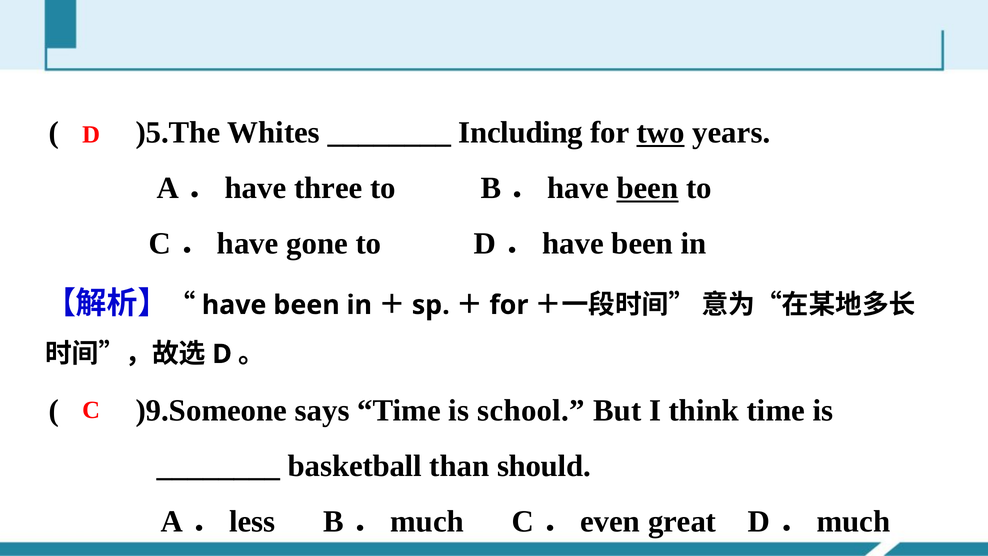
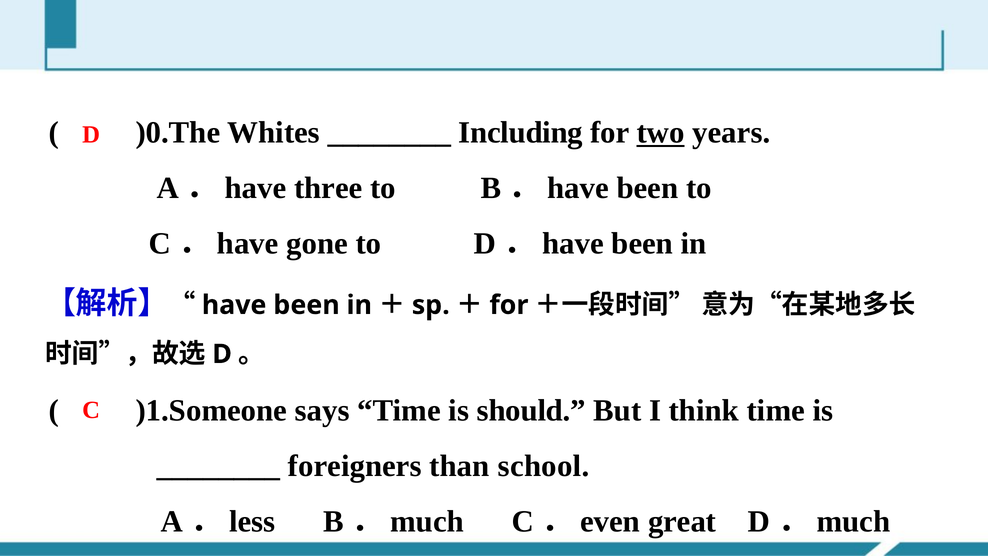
)5.The: )5.The -> )0.The (178, 132)
been underline: present -> none (647, 188)
)9.Someone: )9.Someone -> )1.Someone (211, 410)
school: school -> should (531, 410)
basketball: basketball -> foreigners (355, 466)
should: should -> school (544, 466)
